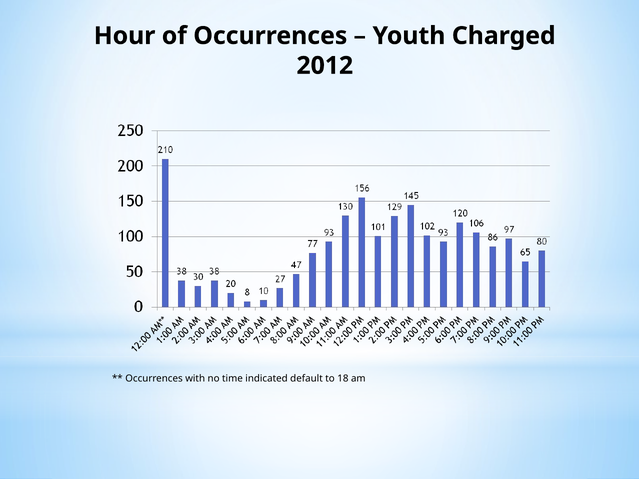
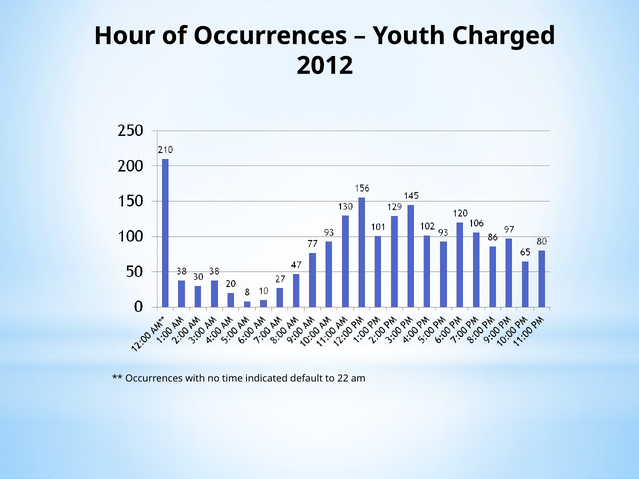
18: 18 -> 22 (343, 379)
